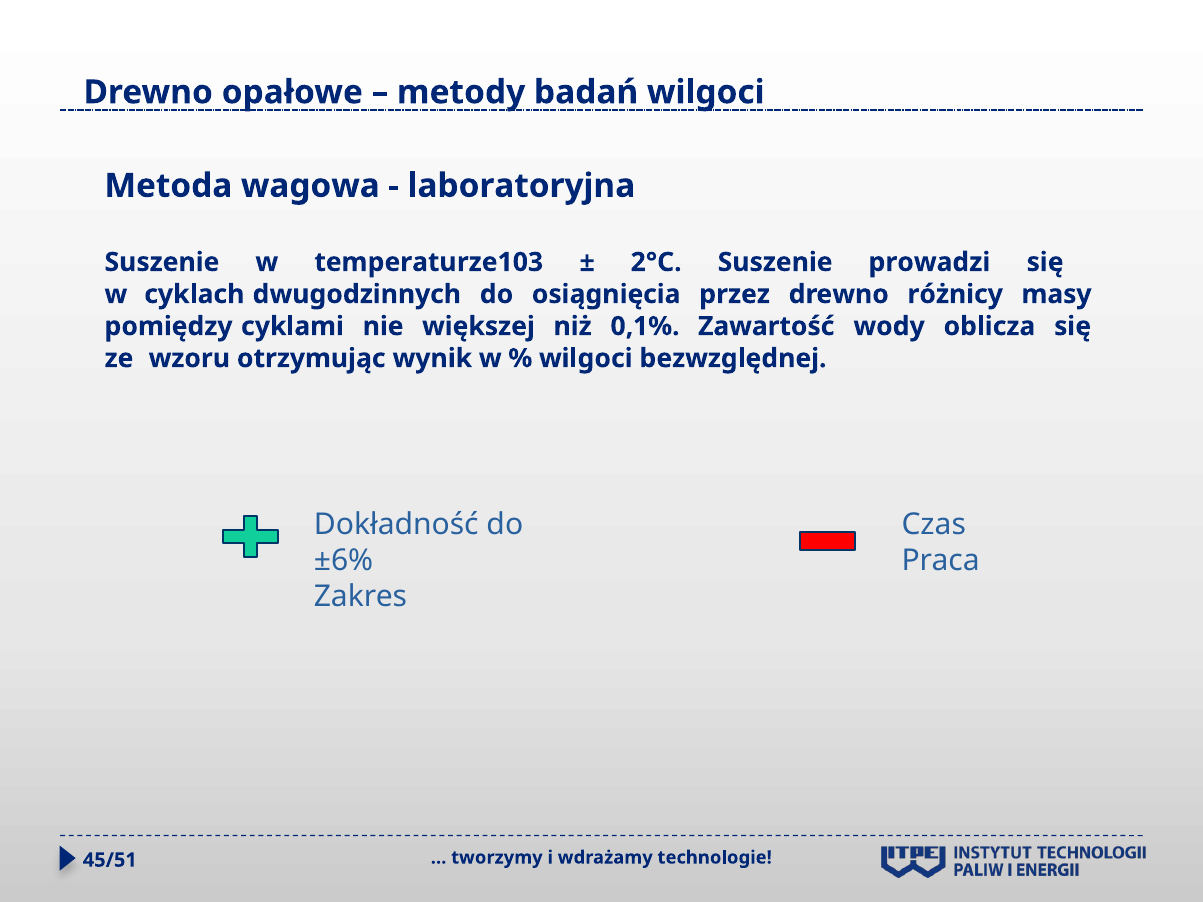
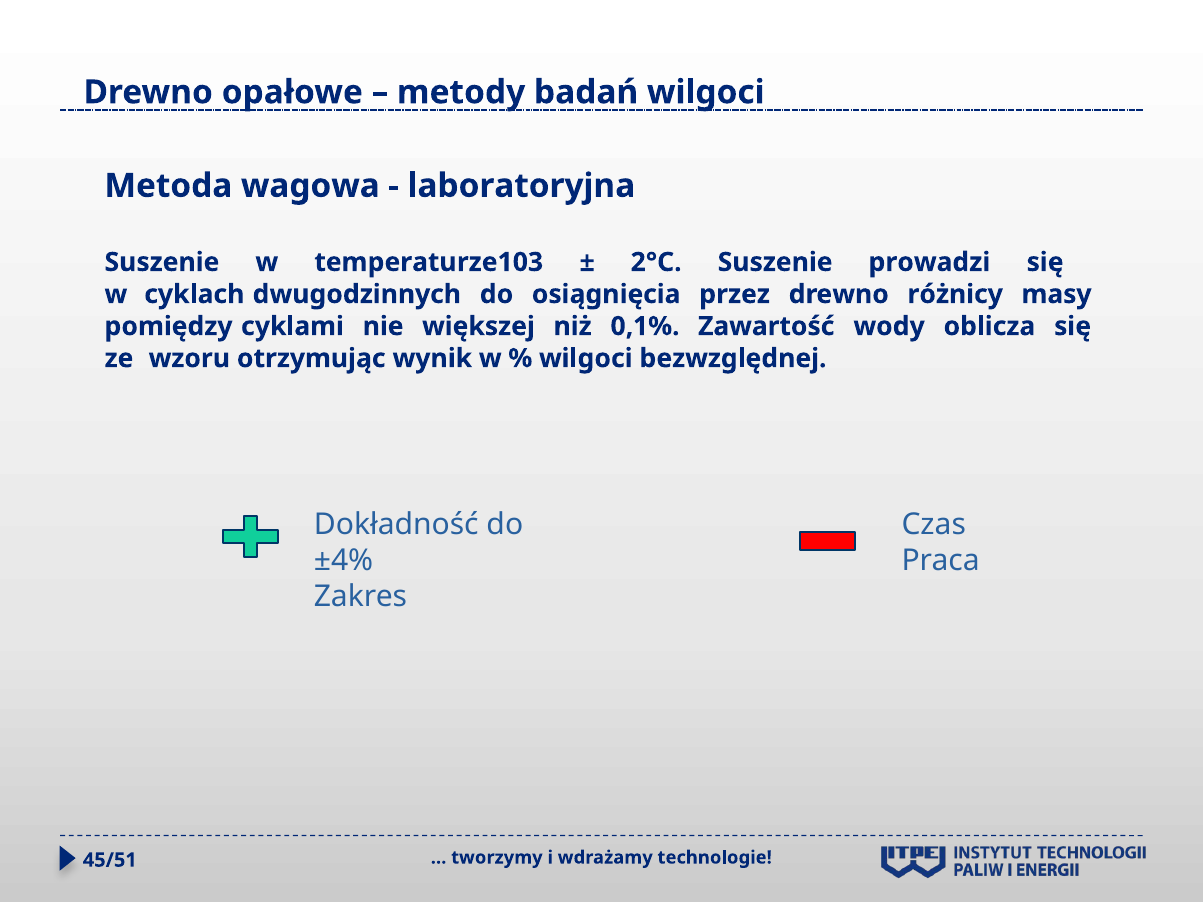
±6%: ±6% -> ±4% (344, 561)
